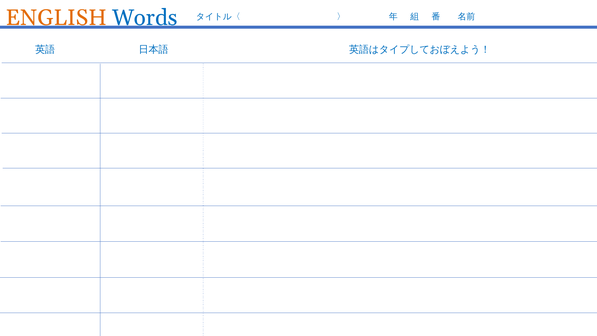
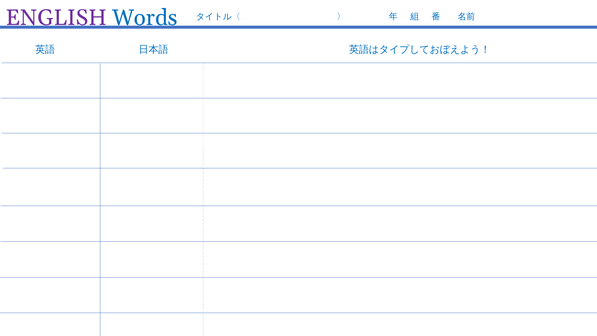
ENGLISH colour: orange -> purple (56, 18)
